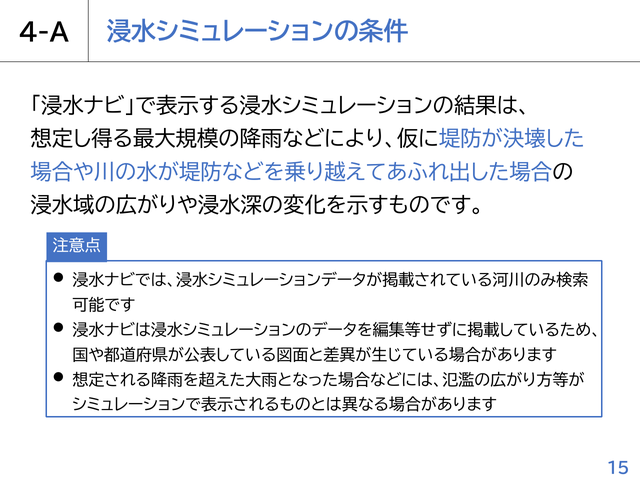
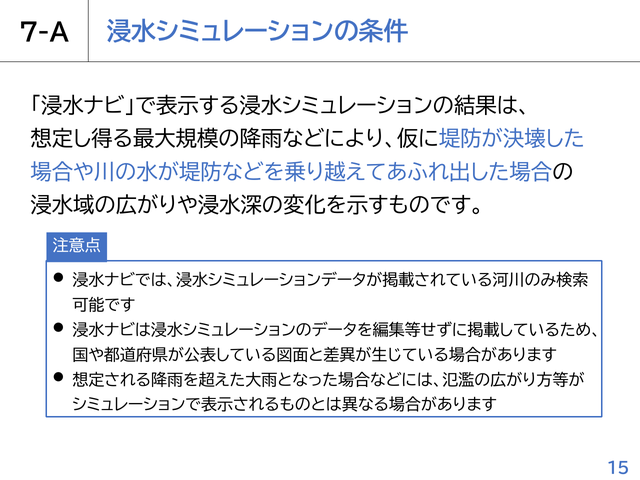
4-A: 4-A -> 7-A (44, 33)
